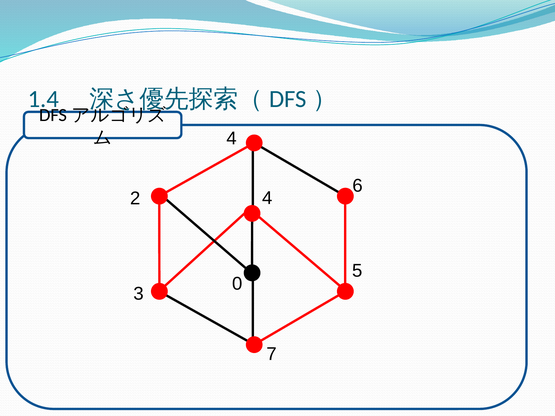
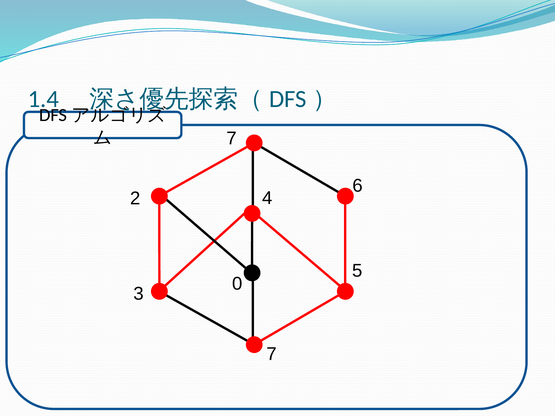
4: 4 -> 7 (232, 138)
